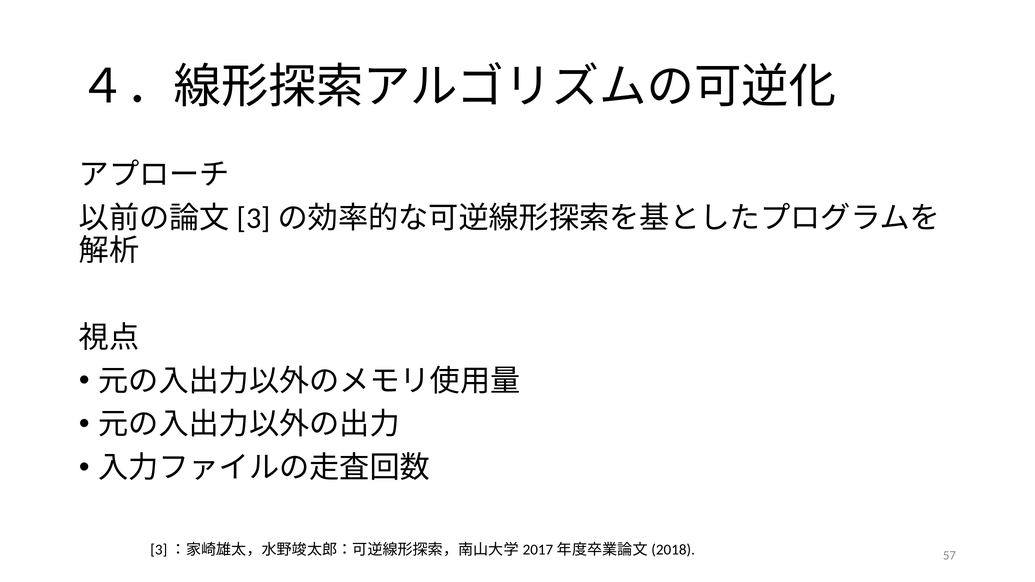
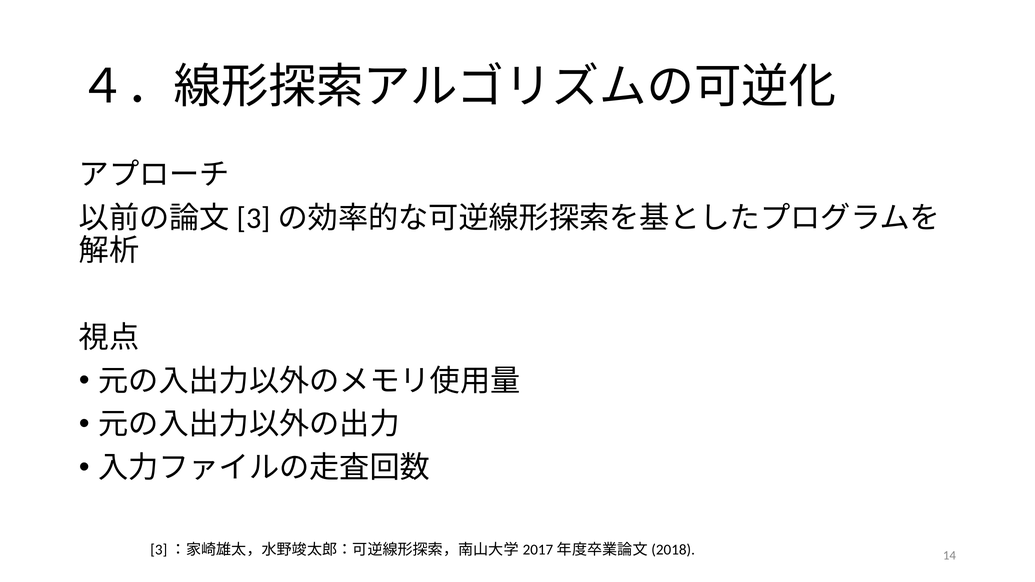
57: 57 -> 14 (950, 556)
